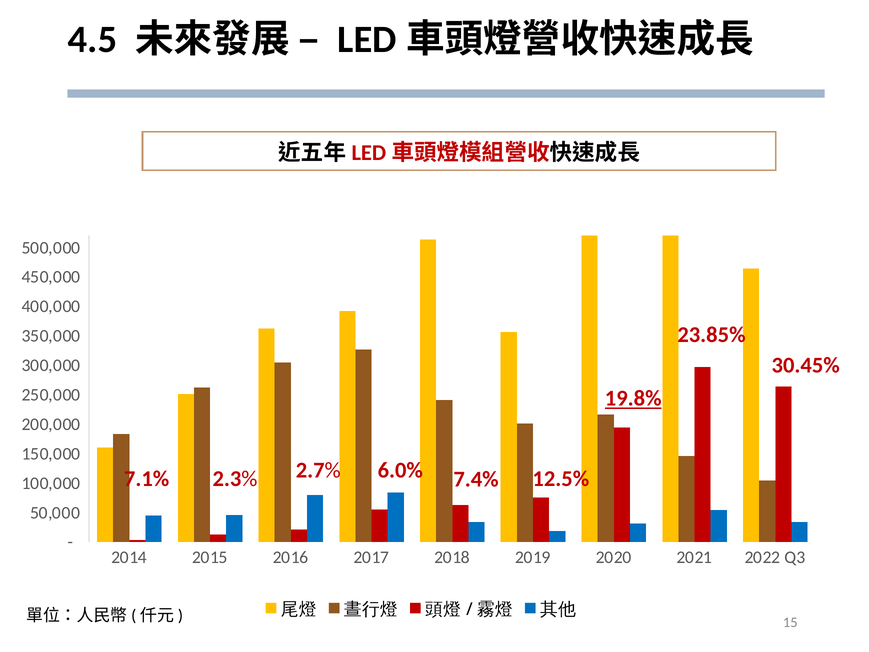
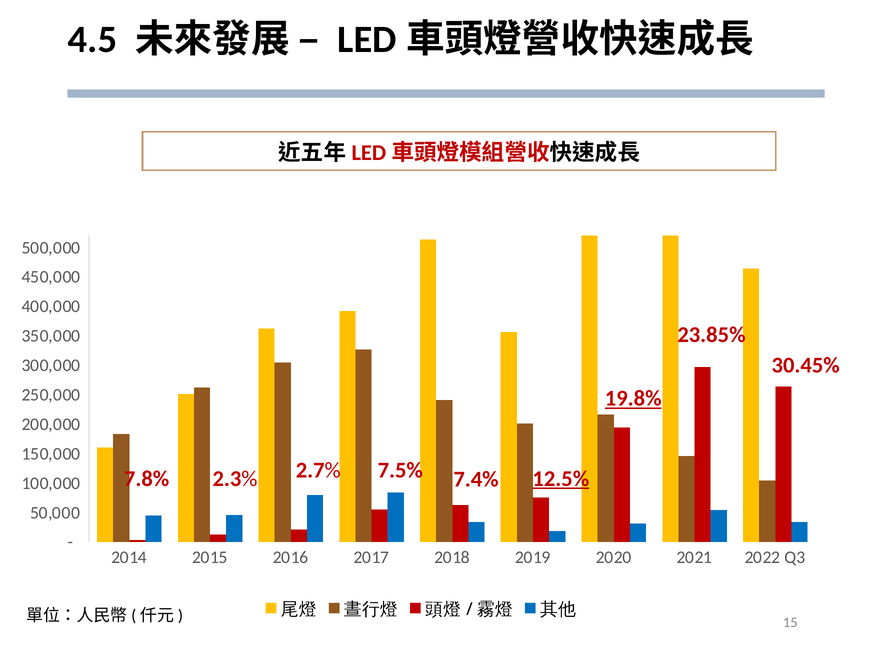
7.1%: 7.1% -> 7.8% (147, 479)
6.0%: 6.0% -> 7.5% (400, 470)
12.5% underline: none -> present (561, 479)
